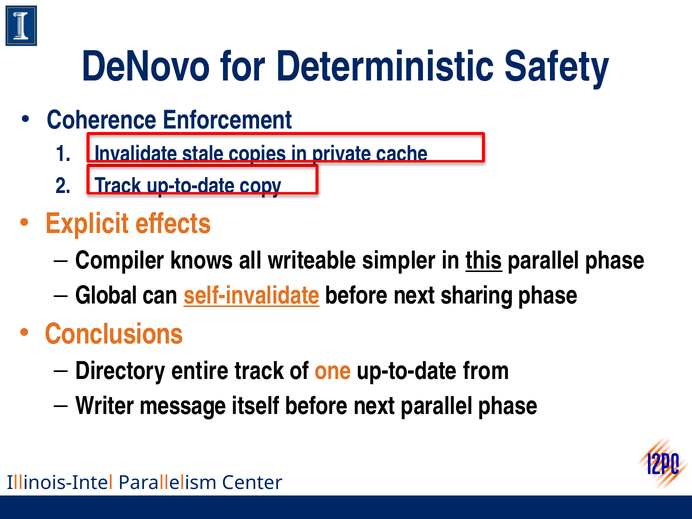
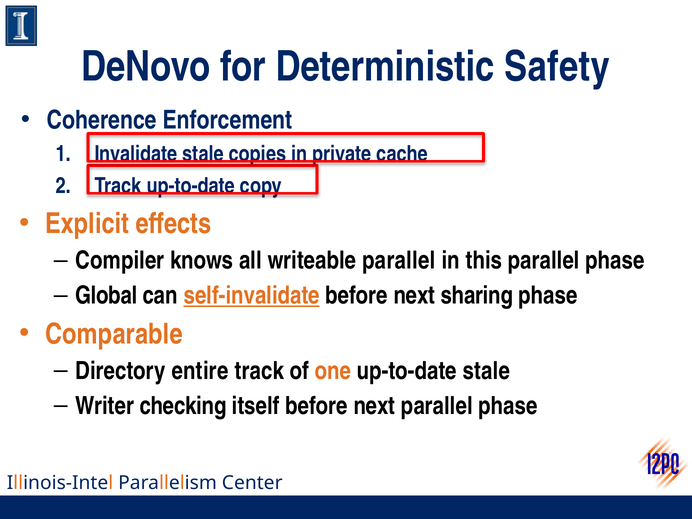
writeable simpler: simpler -> parallel (399, 261)
this underline: present -> none (484, 261)
Conclusions: Conclusions -> Comparable (114, 334)
up-to-date from: from -> stale (486, 371)
message: message -> checking (183, 406)
